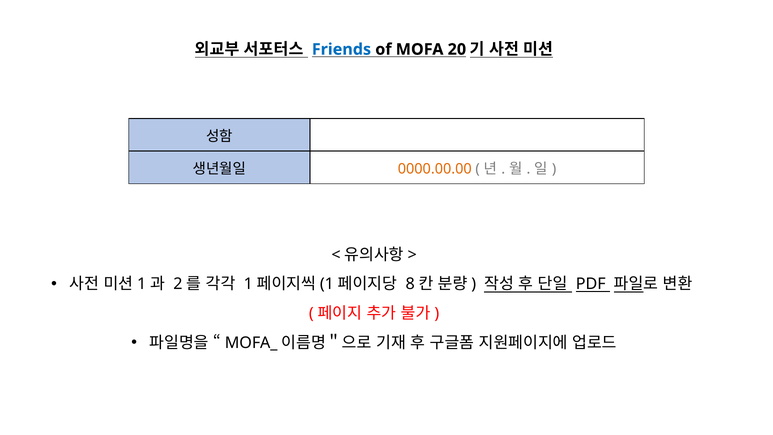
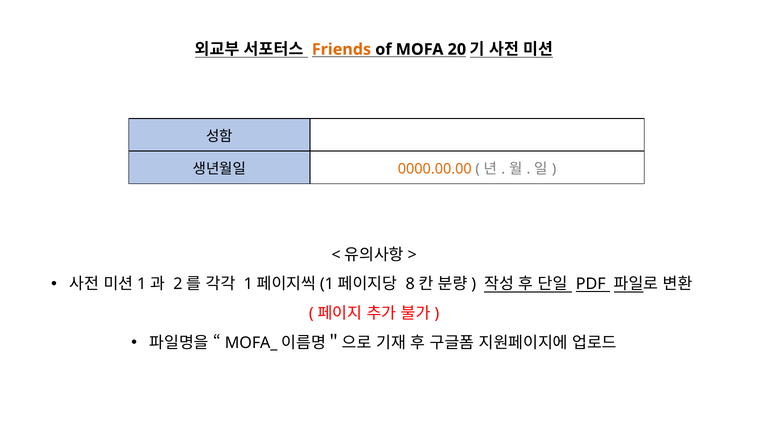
Friends colour: blue -> orange (341, 49)
